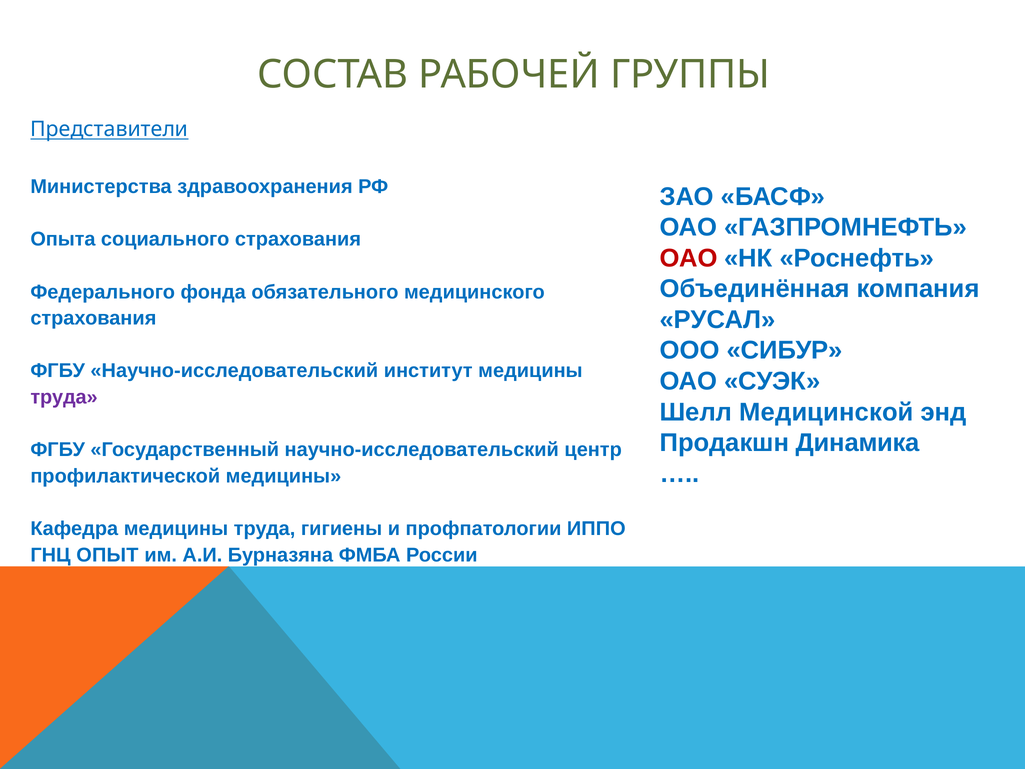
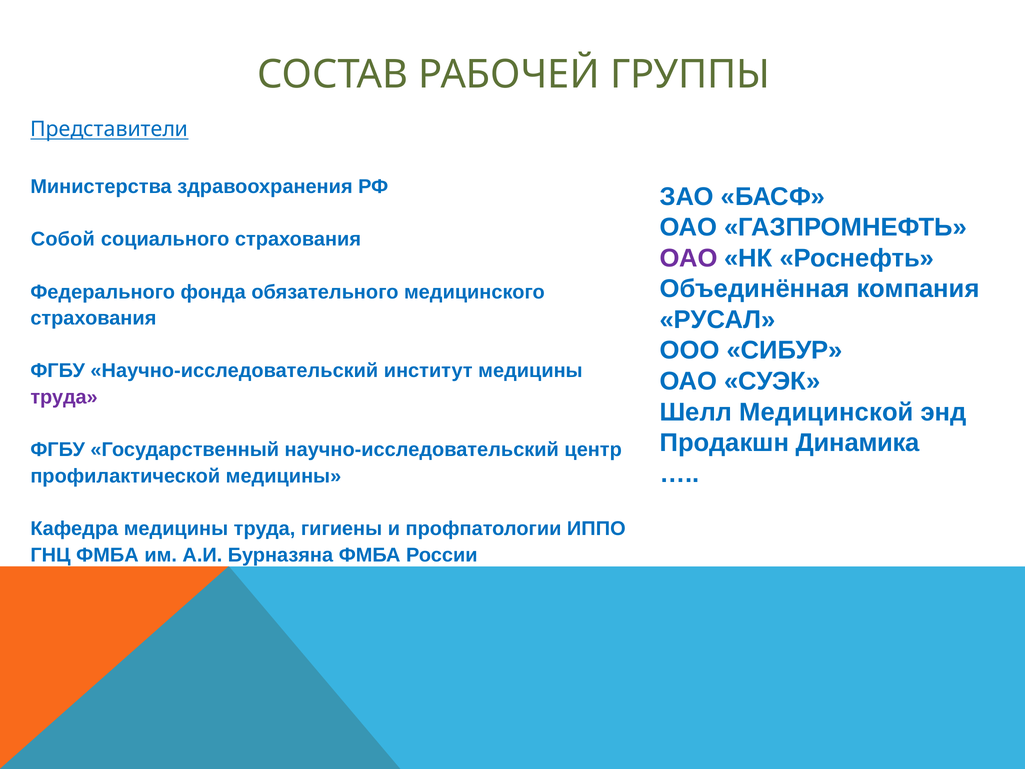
Опыта: Опыта -> Собой (63, 239)
ОАО colour: red -> purple (689, 258)
ГНЦ ОПЫТ: ОПЫТ -> ФМБА (107, 555)
